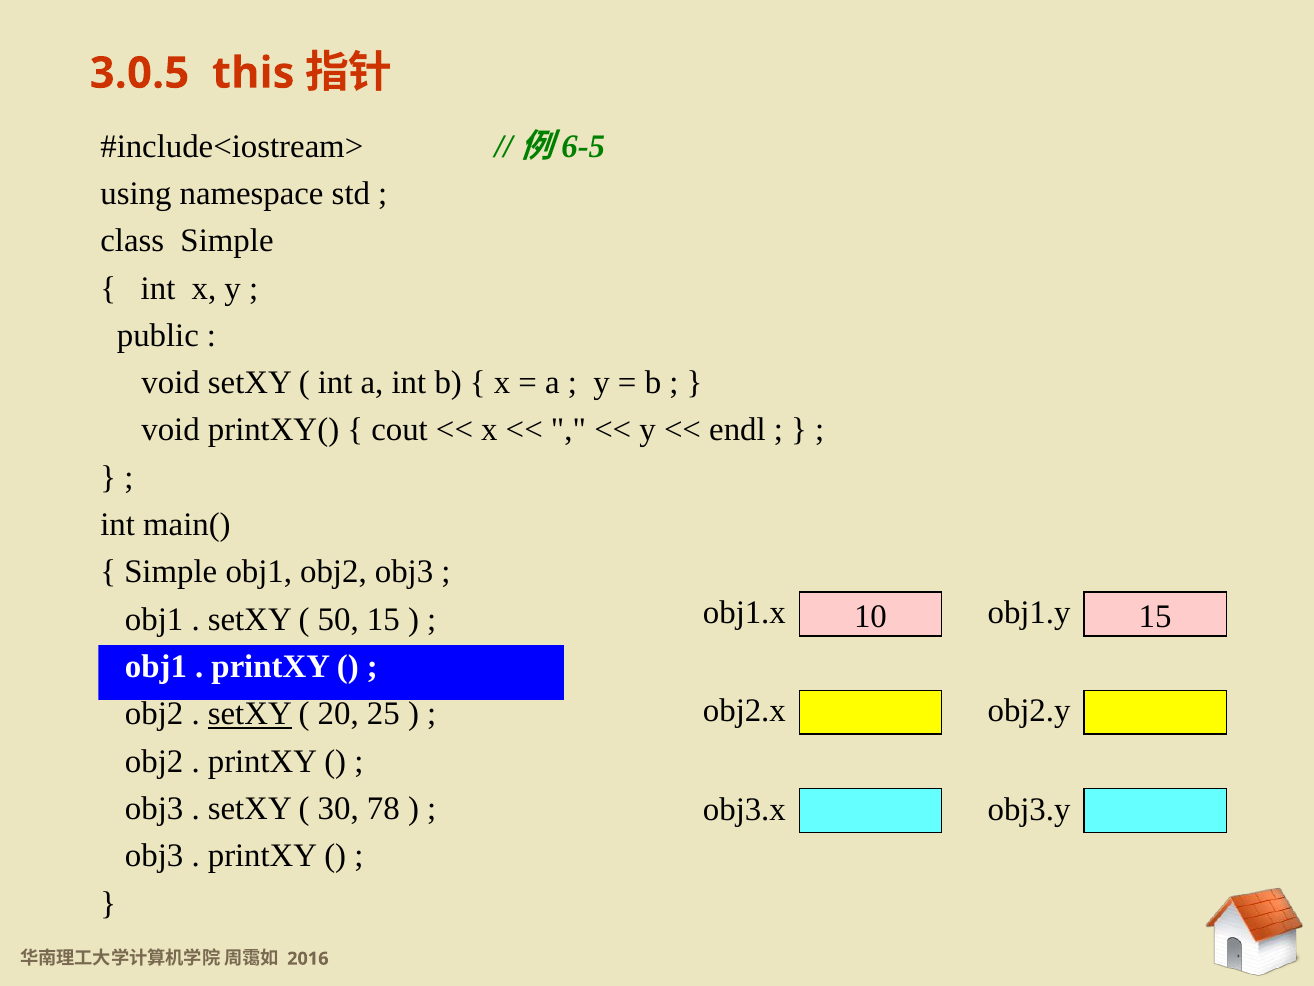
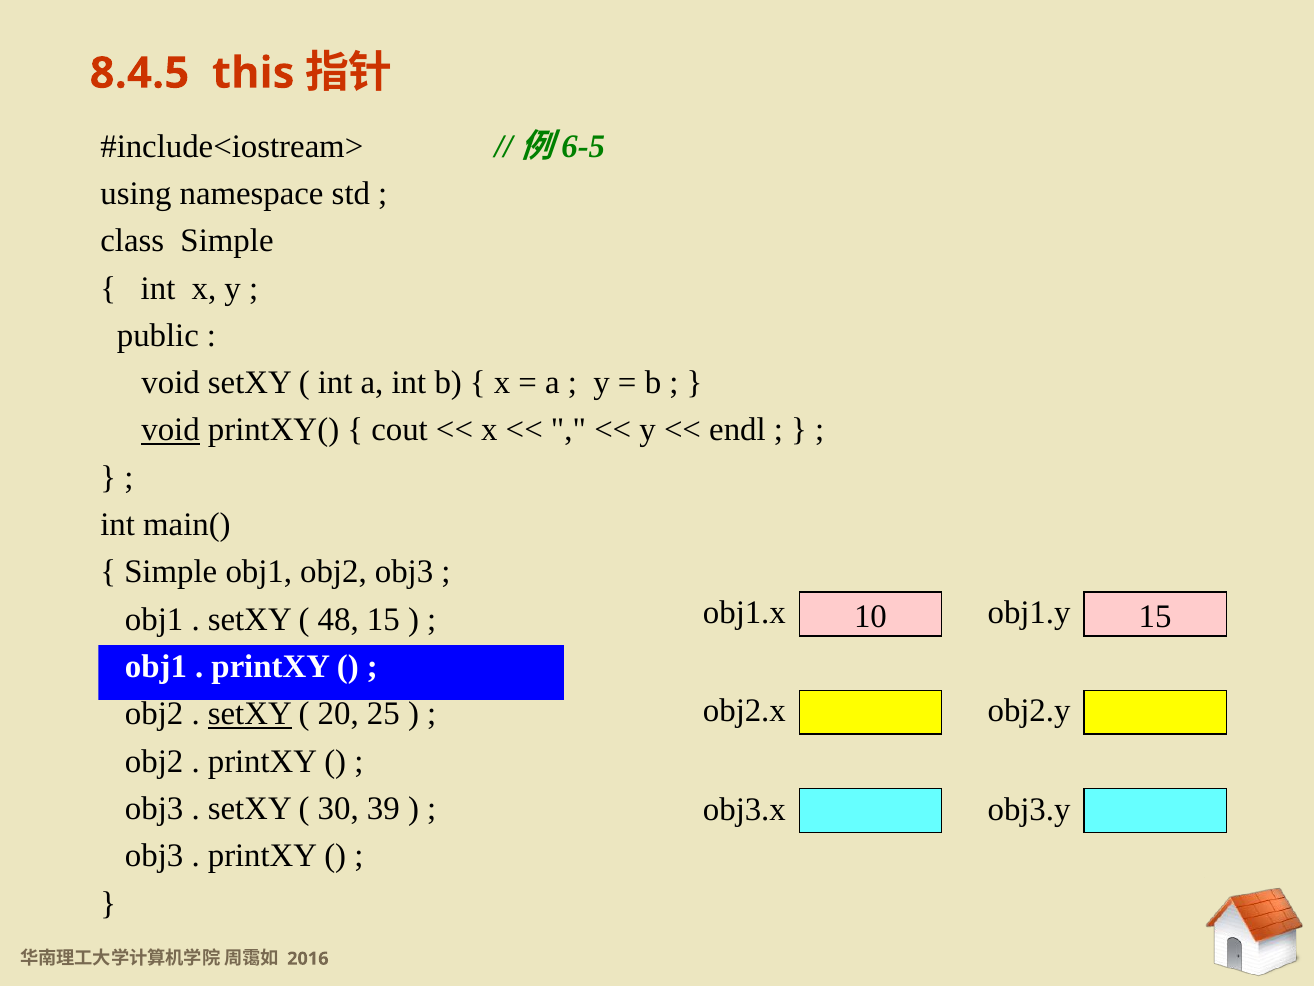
3.0.5: 3.0.5 -> 8.4.5 (139, 73)
void underline: none -> present (171, 430)
50: 50 -> 48 (338, 619)
78: 78 -> 39 (383, 808)
